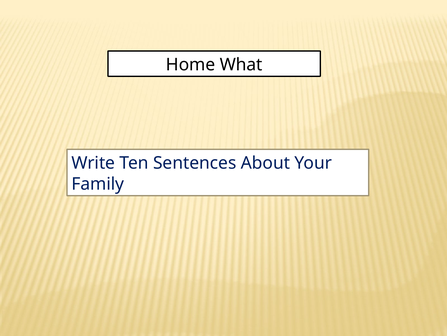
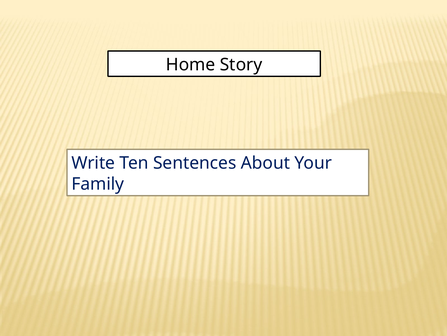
What: What -> Story (241, 65)
